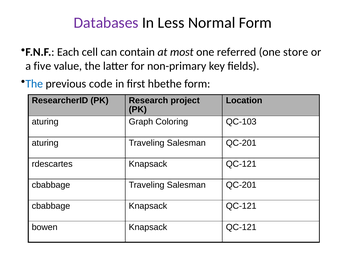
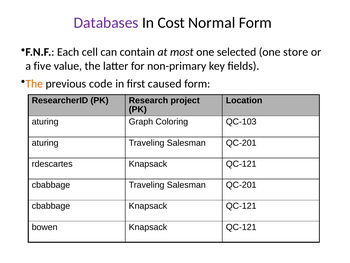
Less: Less -> Cost (171, 23)
referred: referred -> selected (237, 52)
The colour: blue -> orange (34, 83)
hbethe: hbethe -> caused (165, 83)
